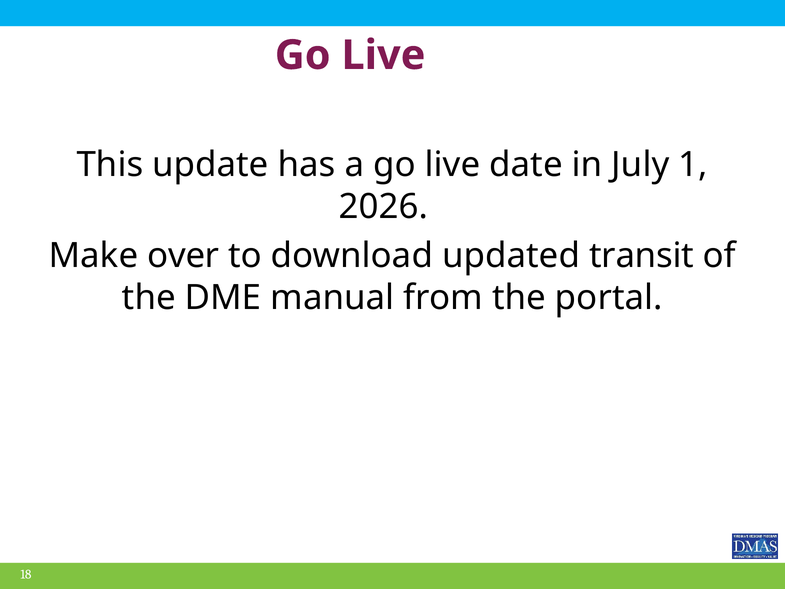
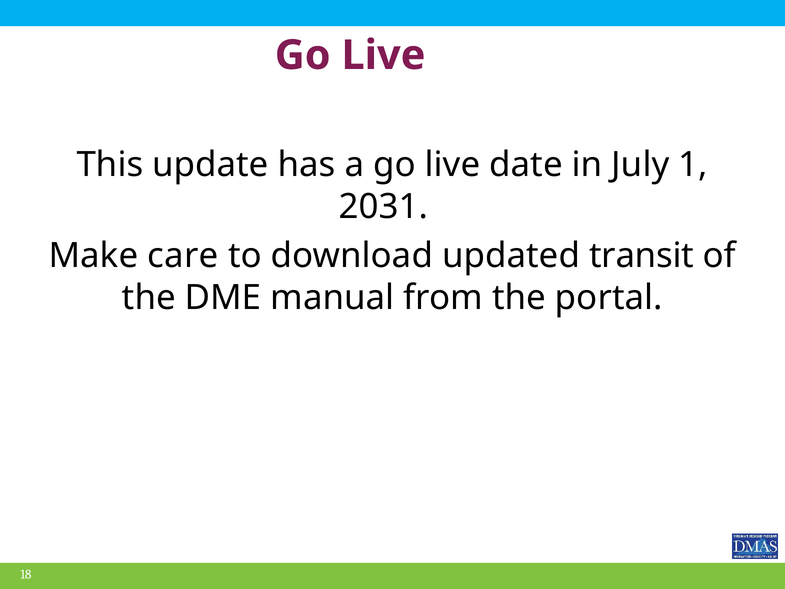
2026: 2026 -> 2031 (383, 207)
over: over -> care (183, 256)
